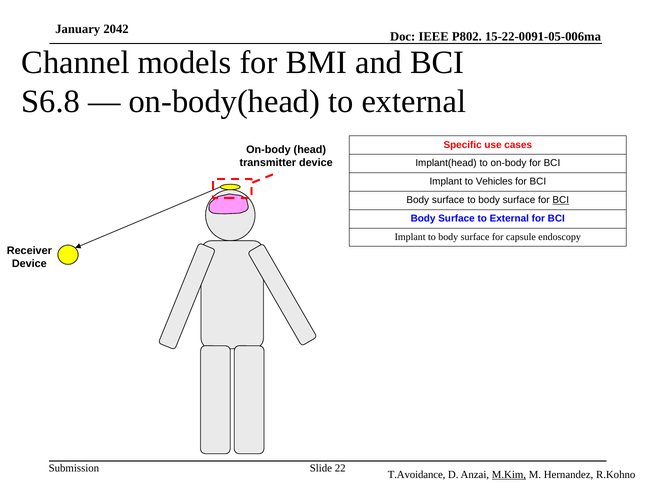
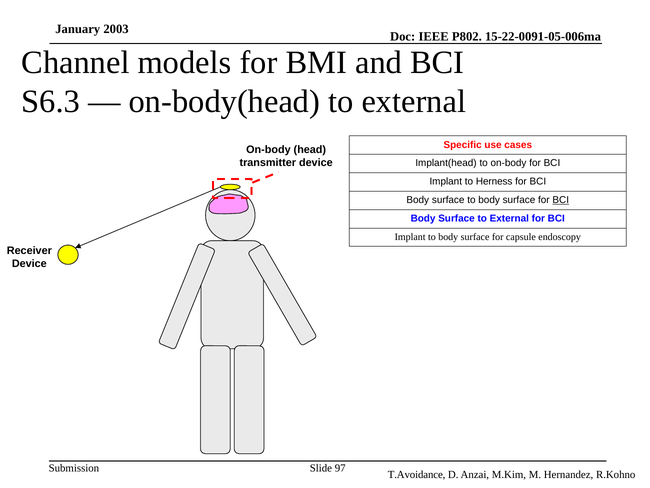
2042: 2042 -> 2003 (116, 29)
S6.8: S6.8 -> S6.3 (51, 101)
Vehicles: Vehicles -> Herness (494, 181)
22: 22 -> 97 (340, 468)
M.Kim underline: present -> none (509, 474)
